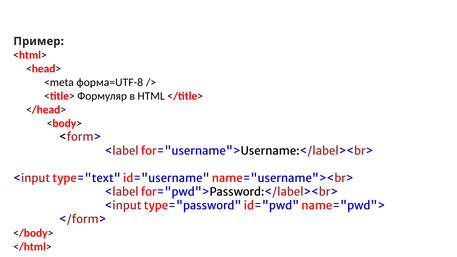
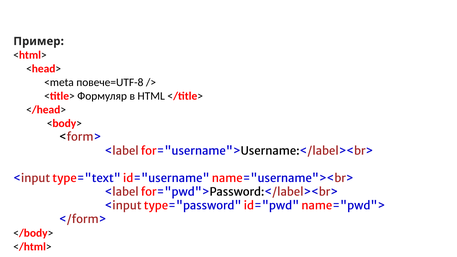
форма=UTF-8: форма=UTF-8 -> повече=UTF-8 (110, 82)
